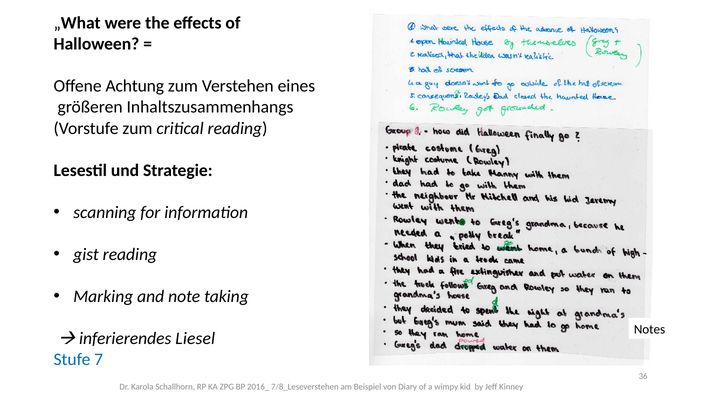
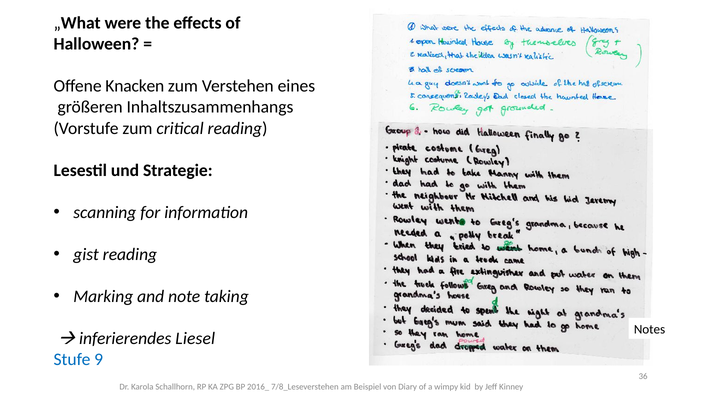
Achtung: Achtung -> Knacken (135, 86)
7: 7 -> 9 (99, 360)
